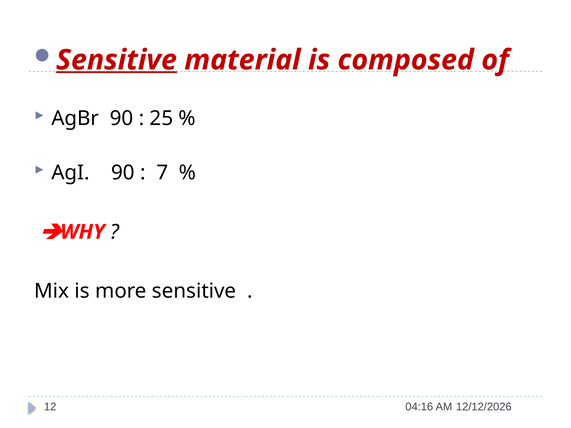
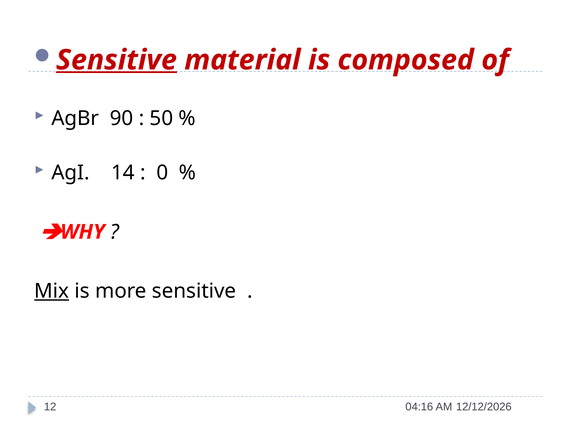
25: 25 -> 50 (161, 119)
AgI 90: 90 -> 14 (123, 173)
7: 7 -> 0 (162, 173)
Mix underline: none -> present (52, 291)
